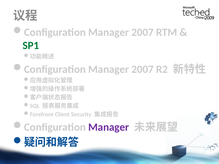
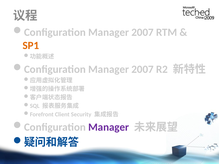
SP1 colour: green -> orange (31, 46)
